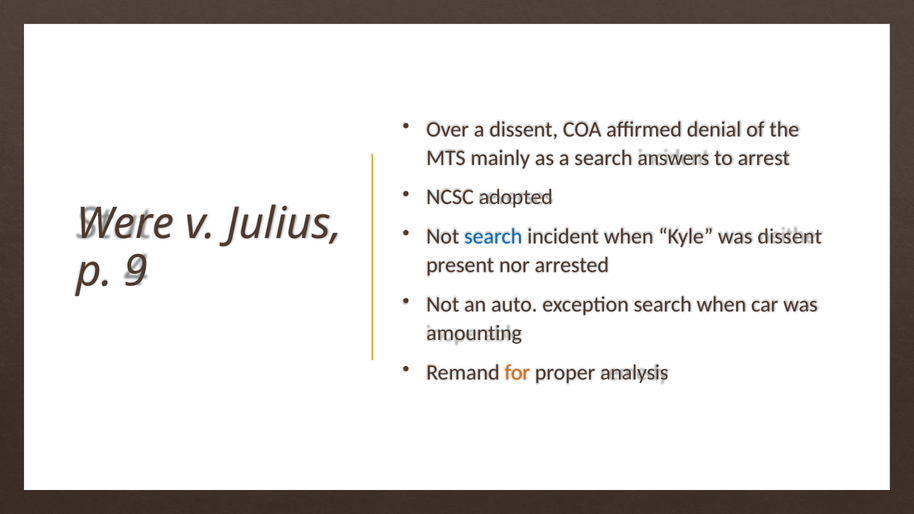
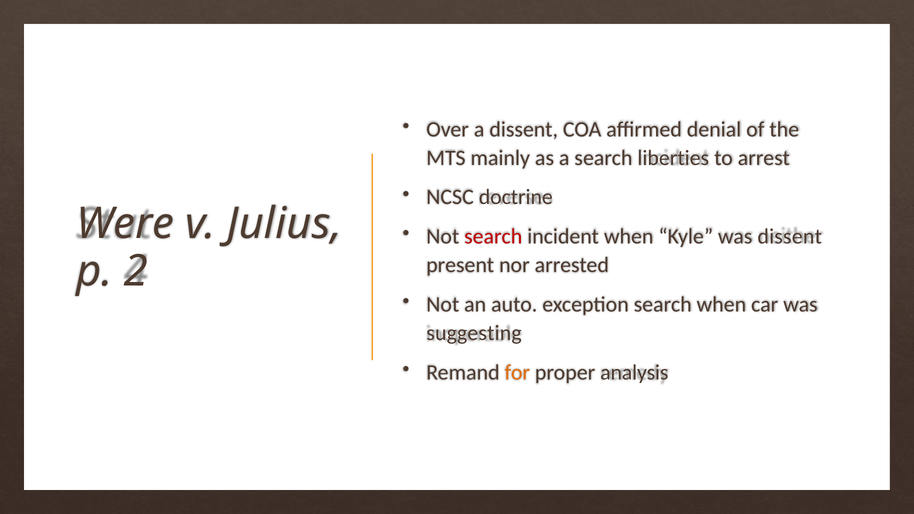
answers: answers -> liberties (673, 158)
adopted: adopted -> doctrine (516, 197)
search colour: blue -> red (493, 236)
9: 9 -> 2 (136, 271)
amounting: amounting -> suggesting (474, 333)
